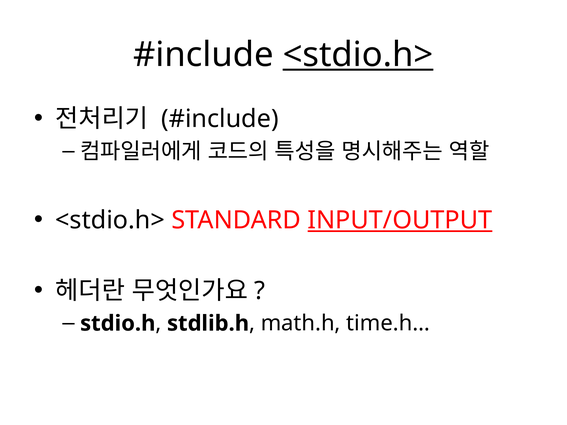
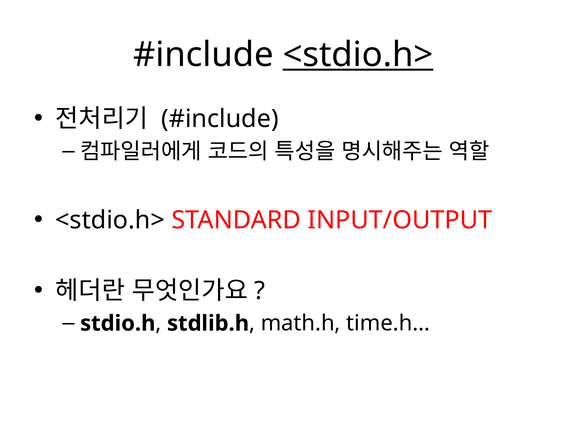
INPUT/OUTPUT underline: present -> none (400, 220)
